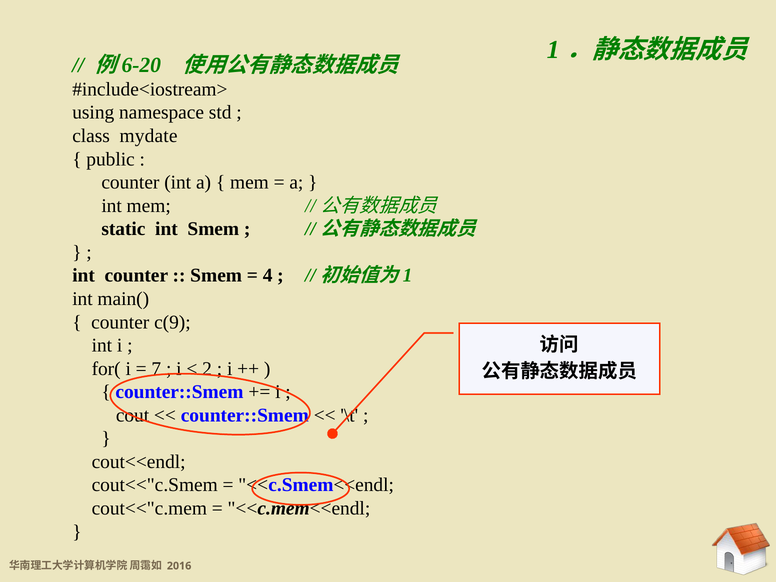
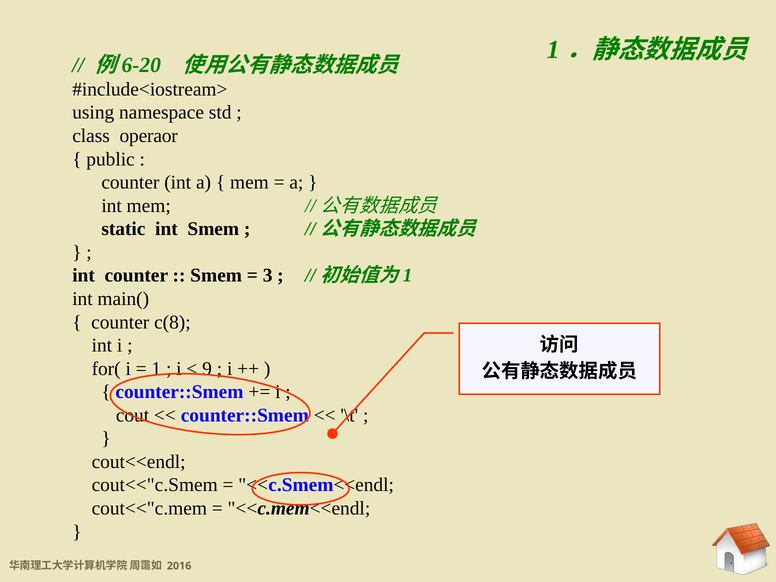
mydate: mydate -> operaor (149, 136)
4: 4 -> 3 (268, 276)
c(9: c(9 -> c(8 (172, 322)
7: 7 -> 1 (156, 369)
2: 2 -> 9 (207, 369)
